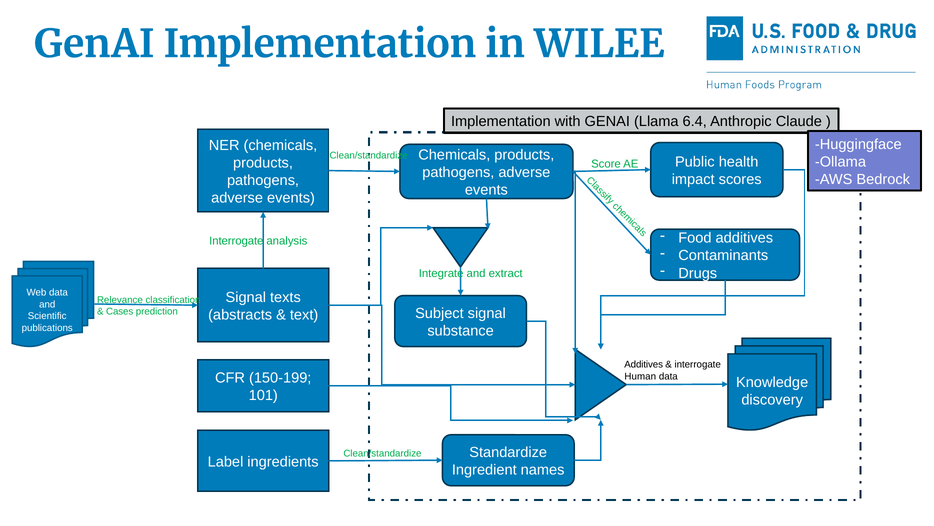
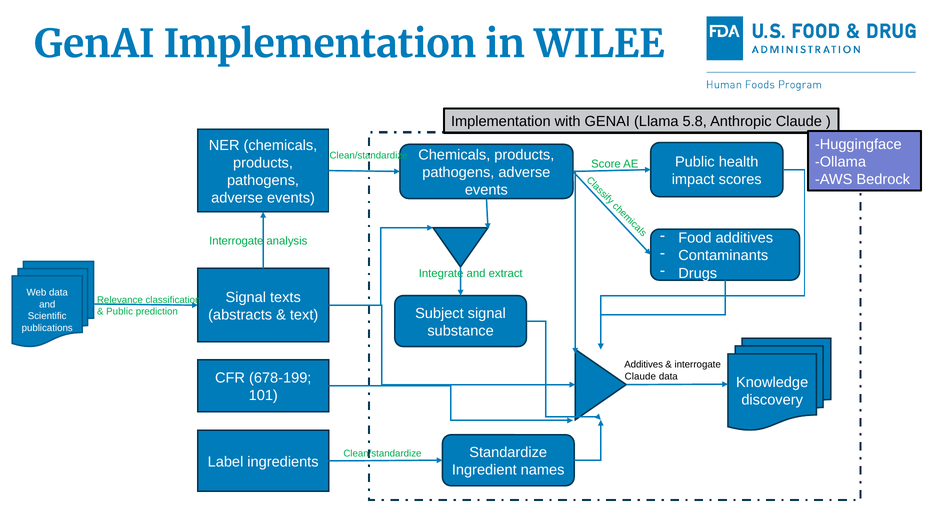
6.4: 6.4 -> 5.8 (695, 121)
Cases: Cases -> Public (120, 311)
150-199: 150-199 -> 678-199 (280, 378)
Human: Human -> Claude (640, 376)
